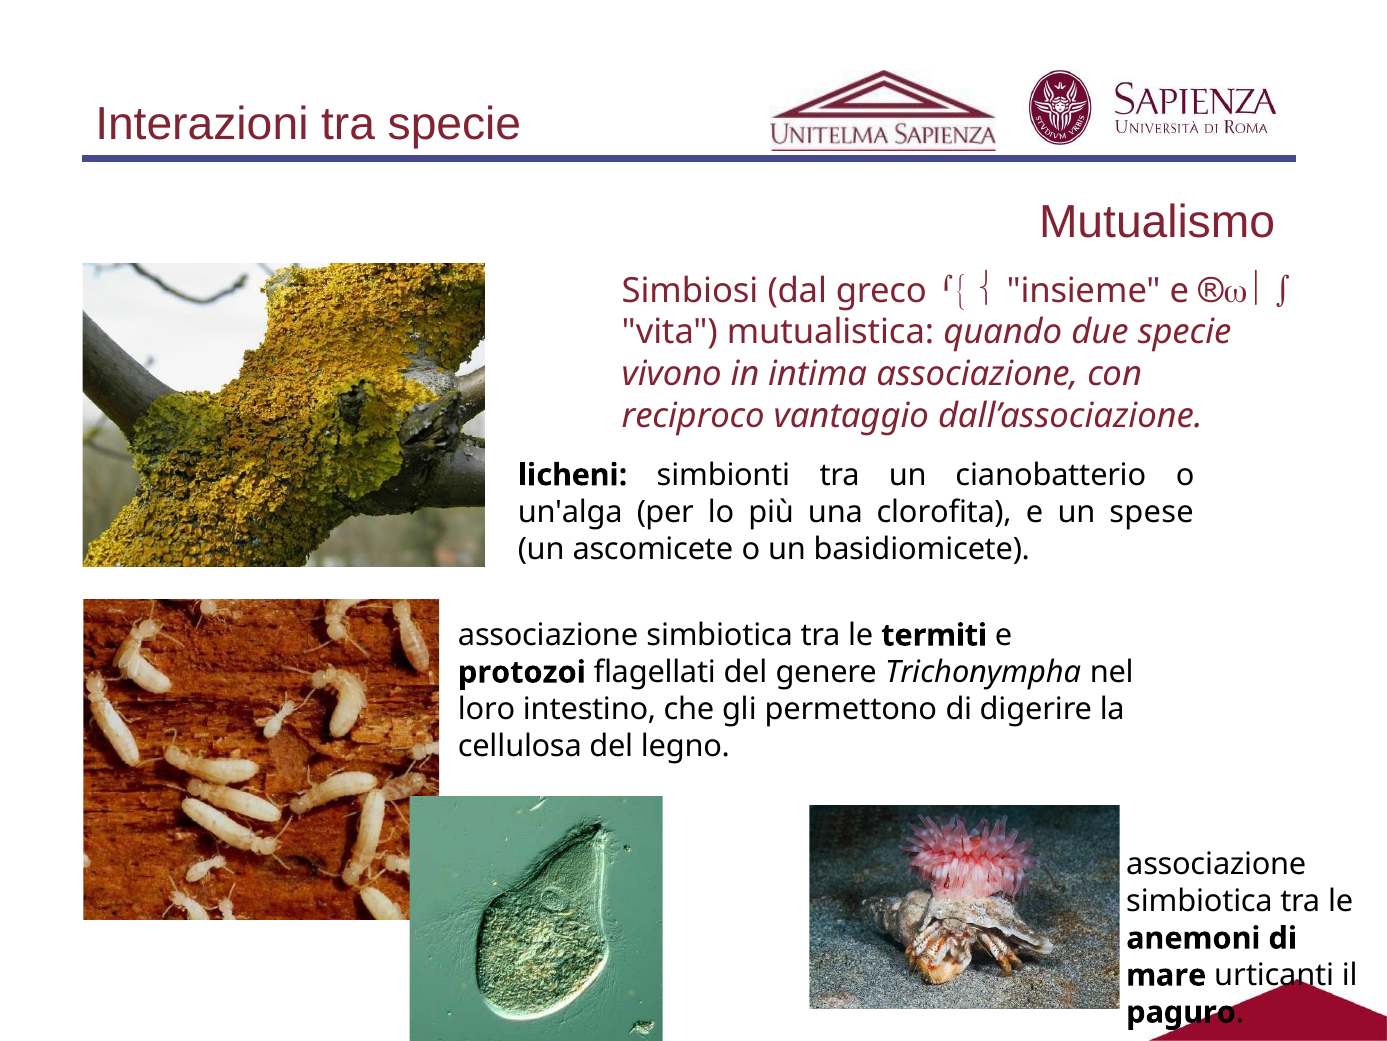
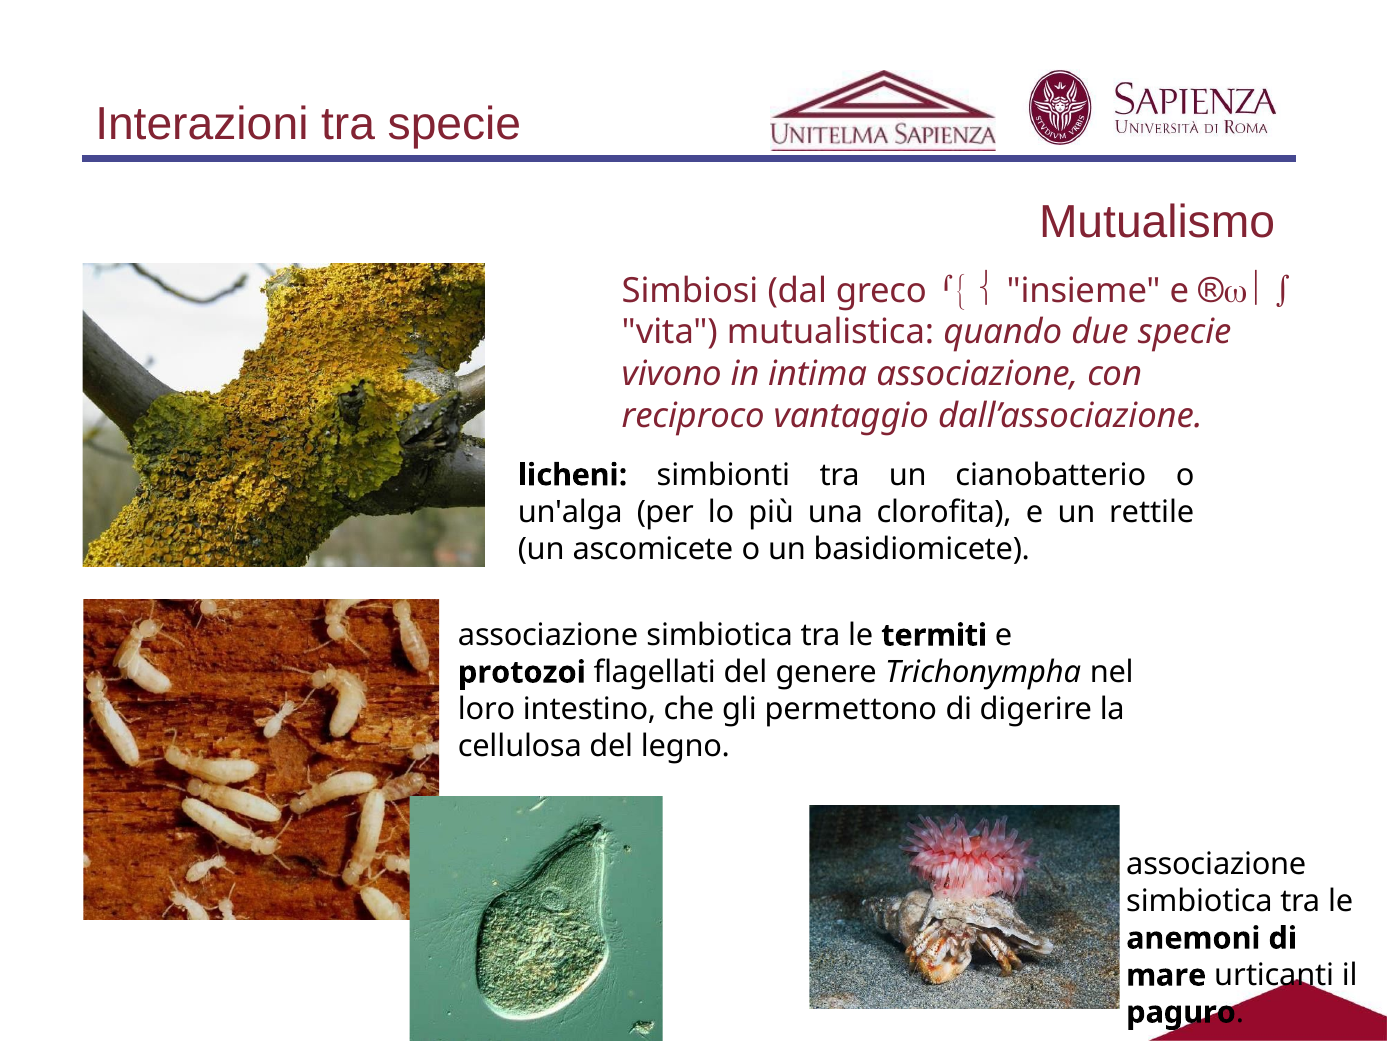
spese: spese -> rettile (1152, 512)
